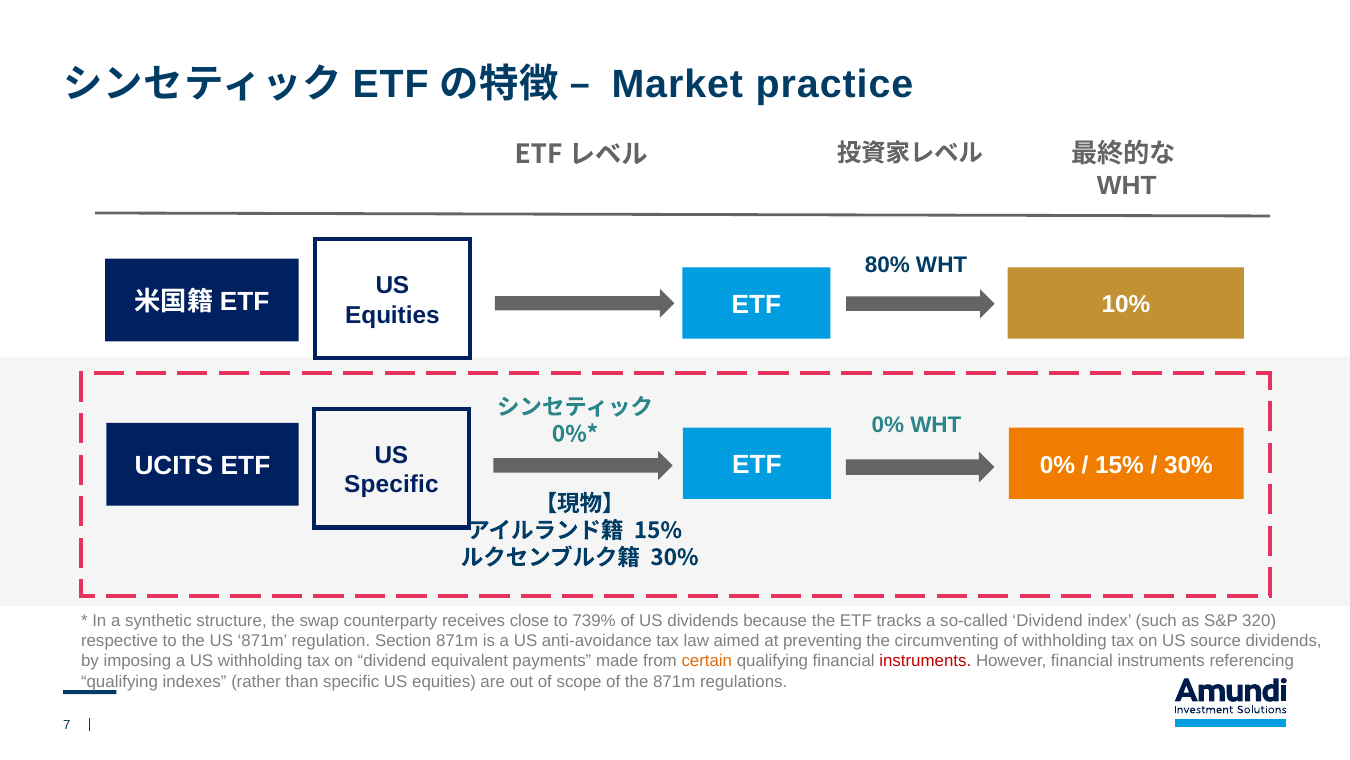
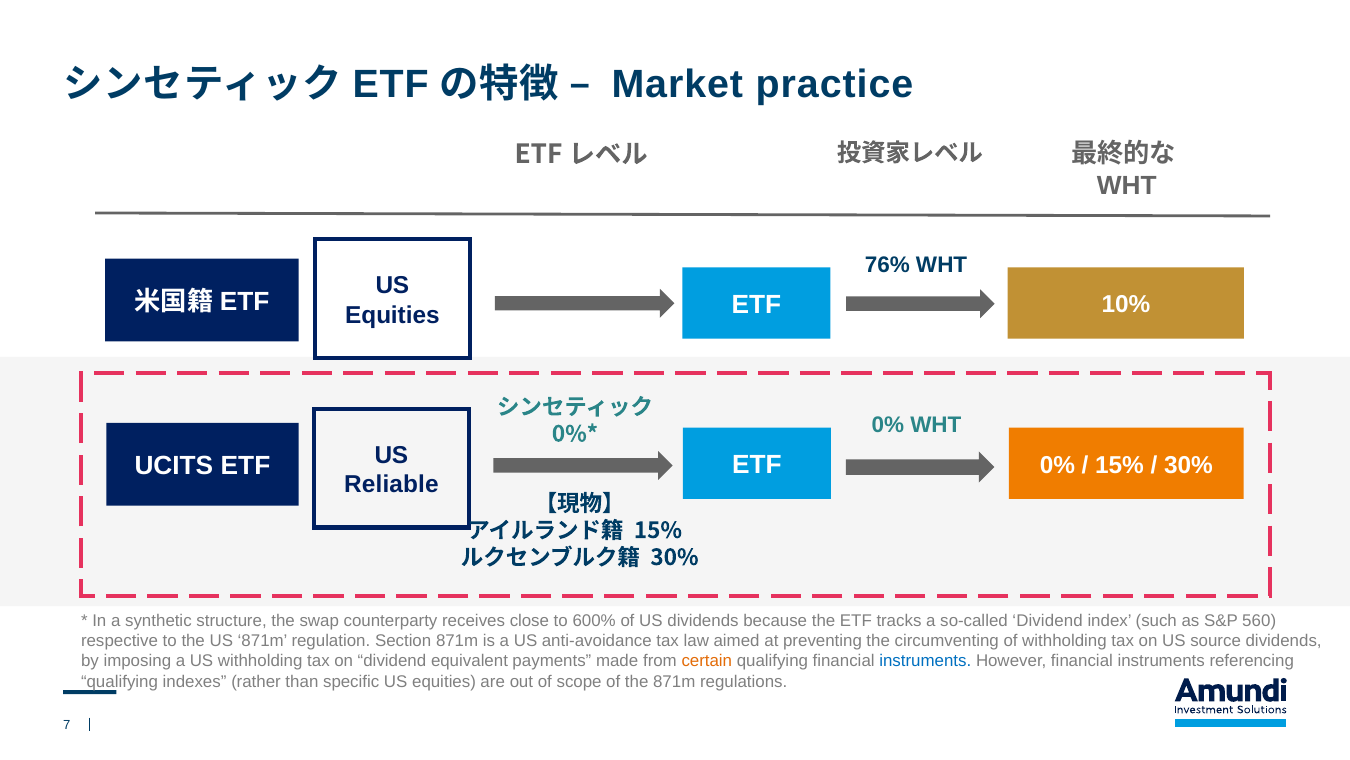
80%: 80% -> 76% (887, 264)
Specific: Specific -> Reliable (391, 484)
739%: 739% -> 600% (594, 620)
320: 320 -> 560 (1259, 620)
instruments colour: red -> blue (925, 661)
